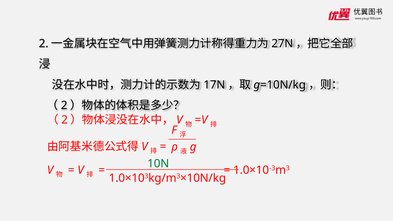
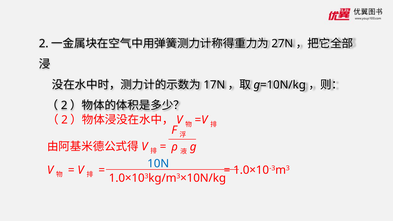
10N colour: green -> blue (158, 164)
